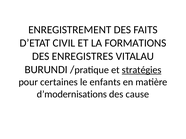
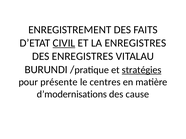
CIVIL underline: none -> present (64, 43)
LA FORMATIONS: FORMATIONS -> ENREGISTRES (135, 43)
certaines: certaines -> présente (59, 82)
enfants: enfants -> centres (105, 82)
